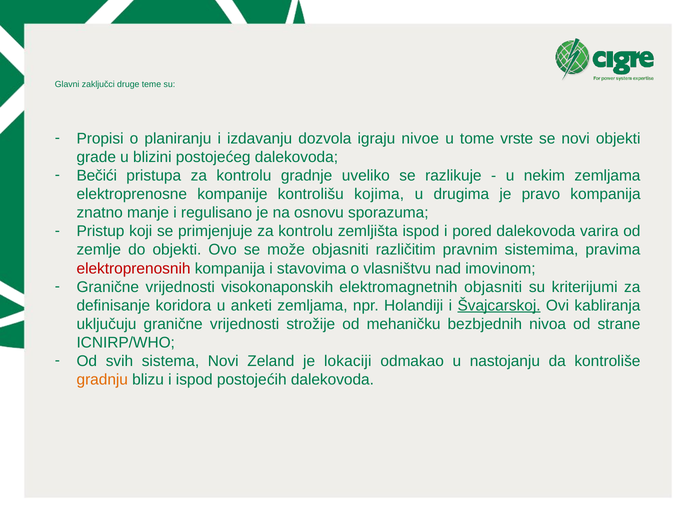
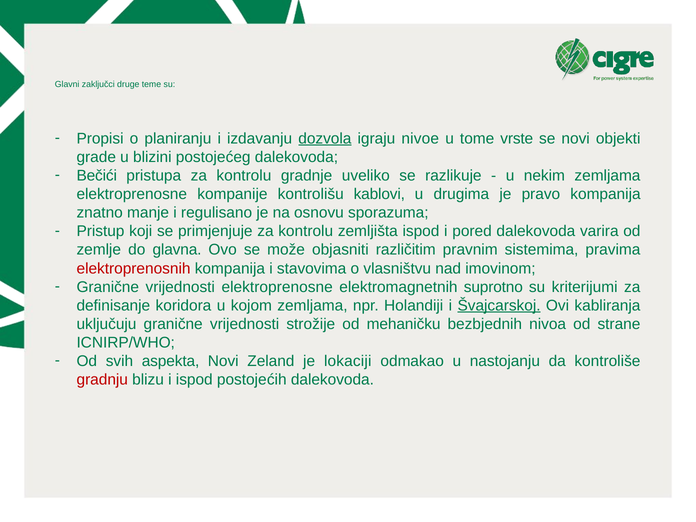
dozvola underline: none -> present (325, 139)
kojima: kojima -> kablovi (379, 194)
do objekti: objekti -> glavna (177, 250)
vrijednosti visokonaponskih: visokonaponskih -> elektroprenosne (277, 287)
elektromagnetnih objasniti: objasniti -> suprotno (493, 287)
anketi: anketi -> kojom (251, 306)
sistema: sistema -> aspekta (171, 361)
gradnju colour: orange -> red (102, 380)
